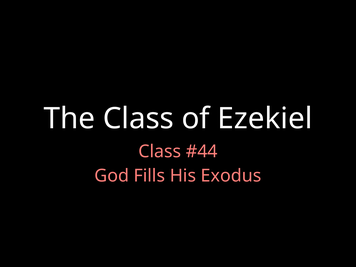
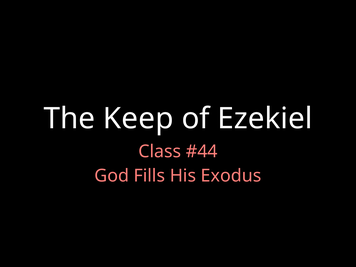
The Class: Class -> Keep (138, 119)
